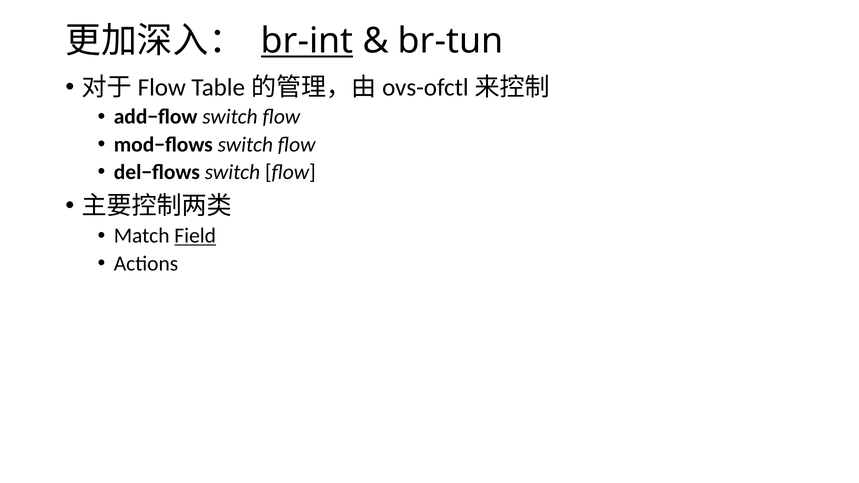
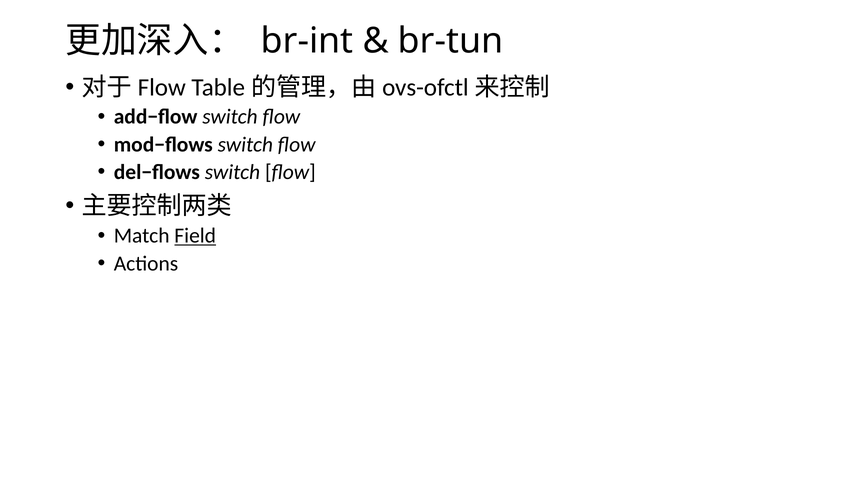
br-int underline: present -> none (307, 41)
